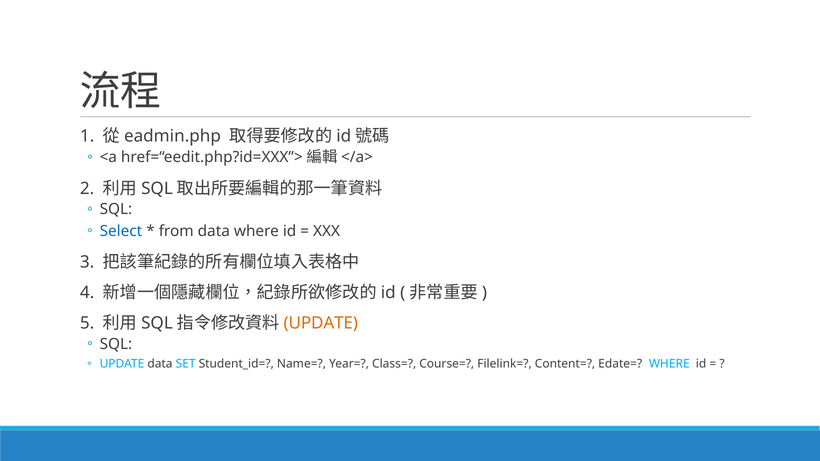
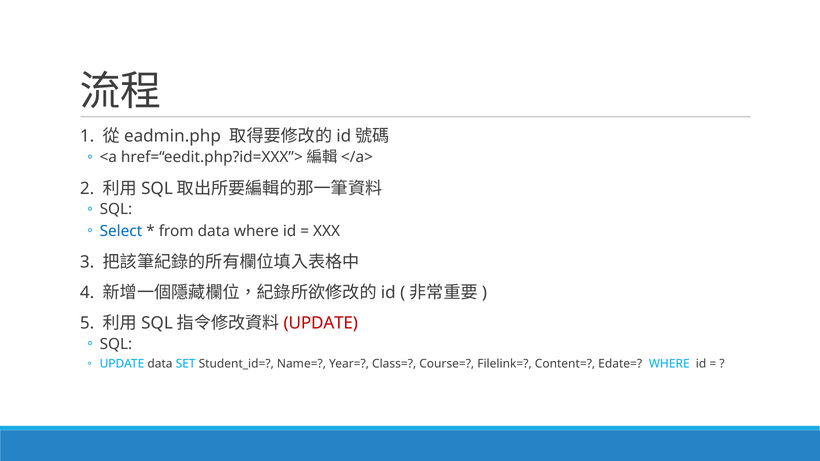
UPDATE colour: orange -> red (321, 323)
